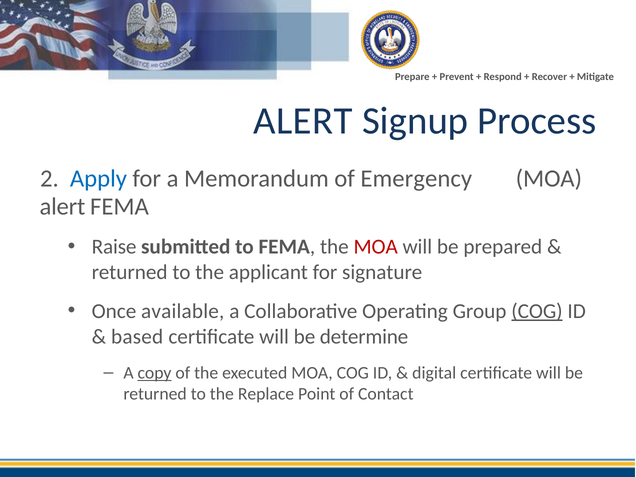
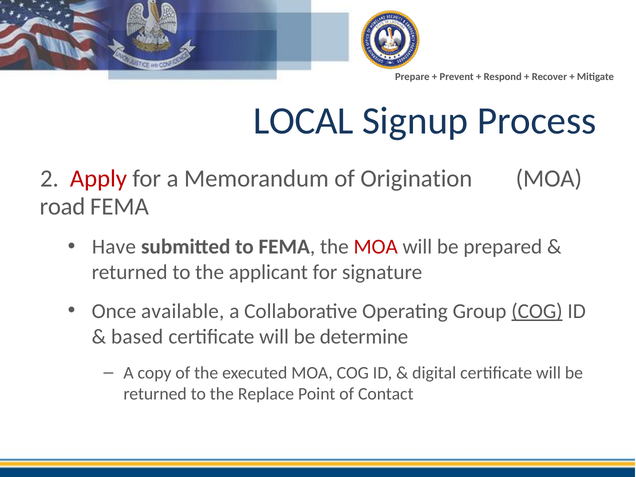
ALERT: ALERT -> LOCAL (303, 121)
Apply colour: blue -> red (98, 179)
Emergency: Emergency -> Origination (416, 179)
alert: alert -> road (62, 206)
Raise: Raise -> Have (114, 247)
copy underline: present -> none (155, 373)
